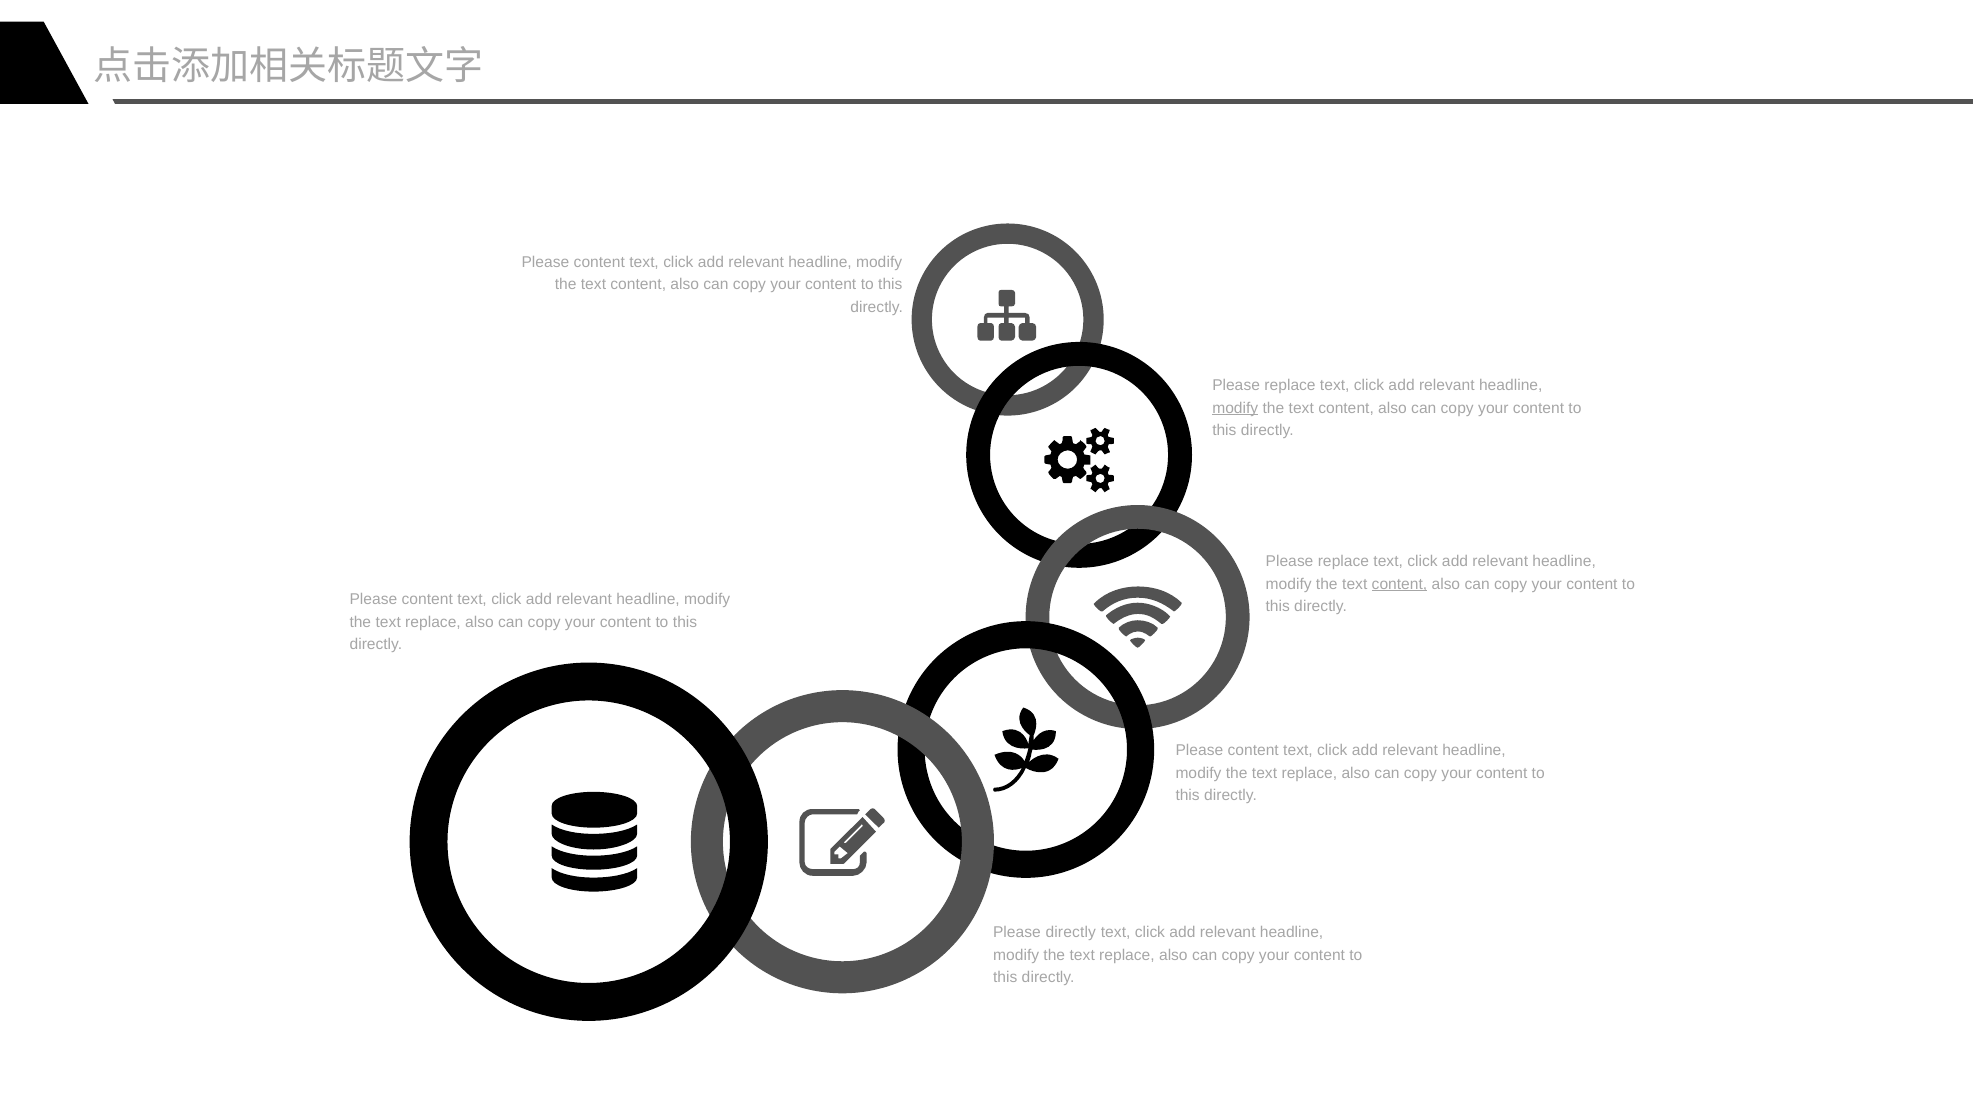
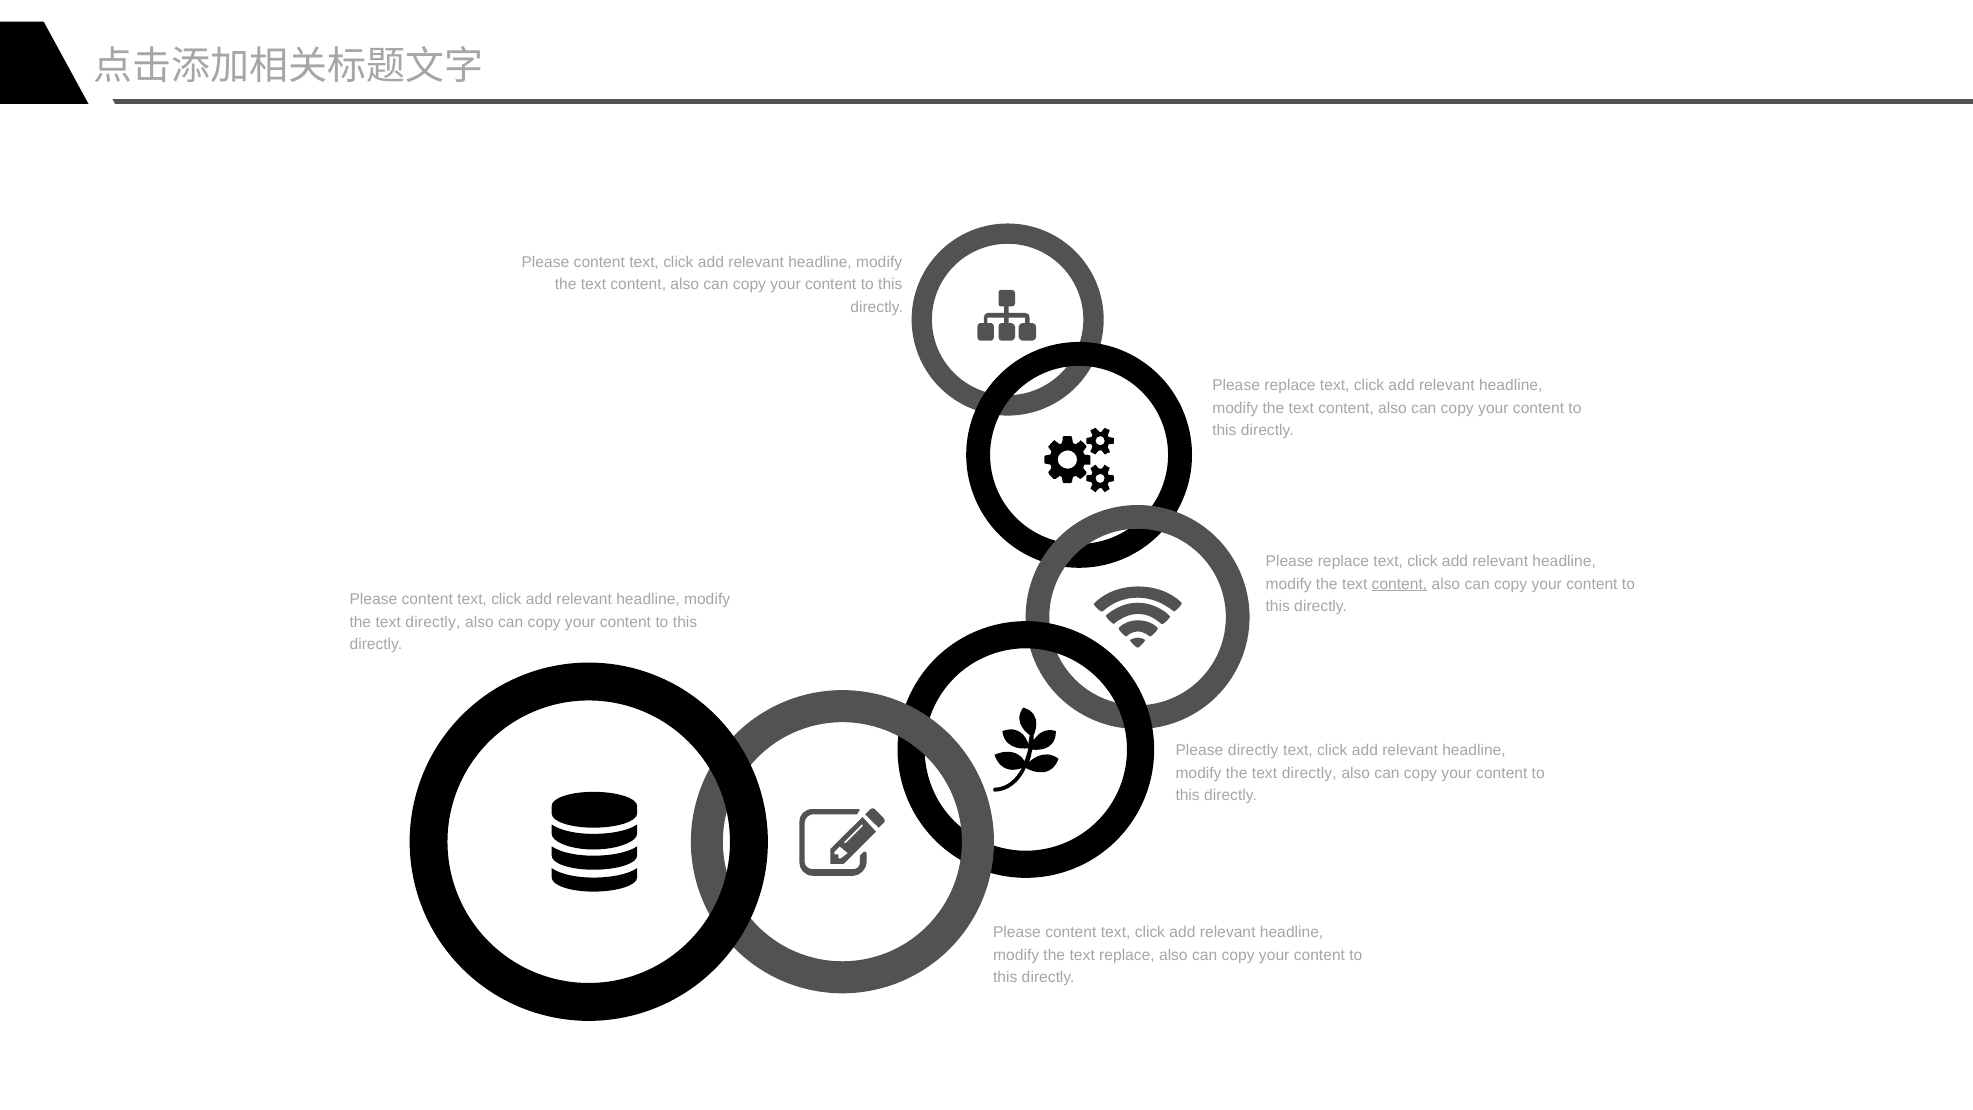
modify underline: present -> none (1235, 408)
replace: replace -> directly (433, 622)
content: content -> directly (1253, 750)
replace: replace -> directly (1309, 773)
directly: directly -> content (1071, 932)
